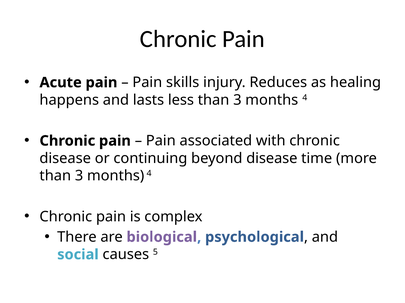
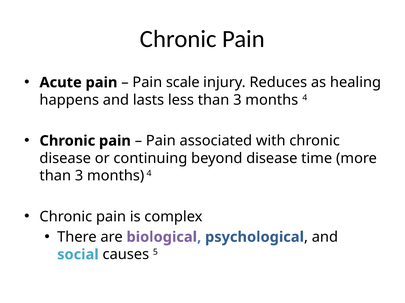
skills: skills -> scale (183, 83)
